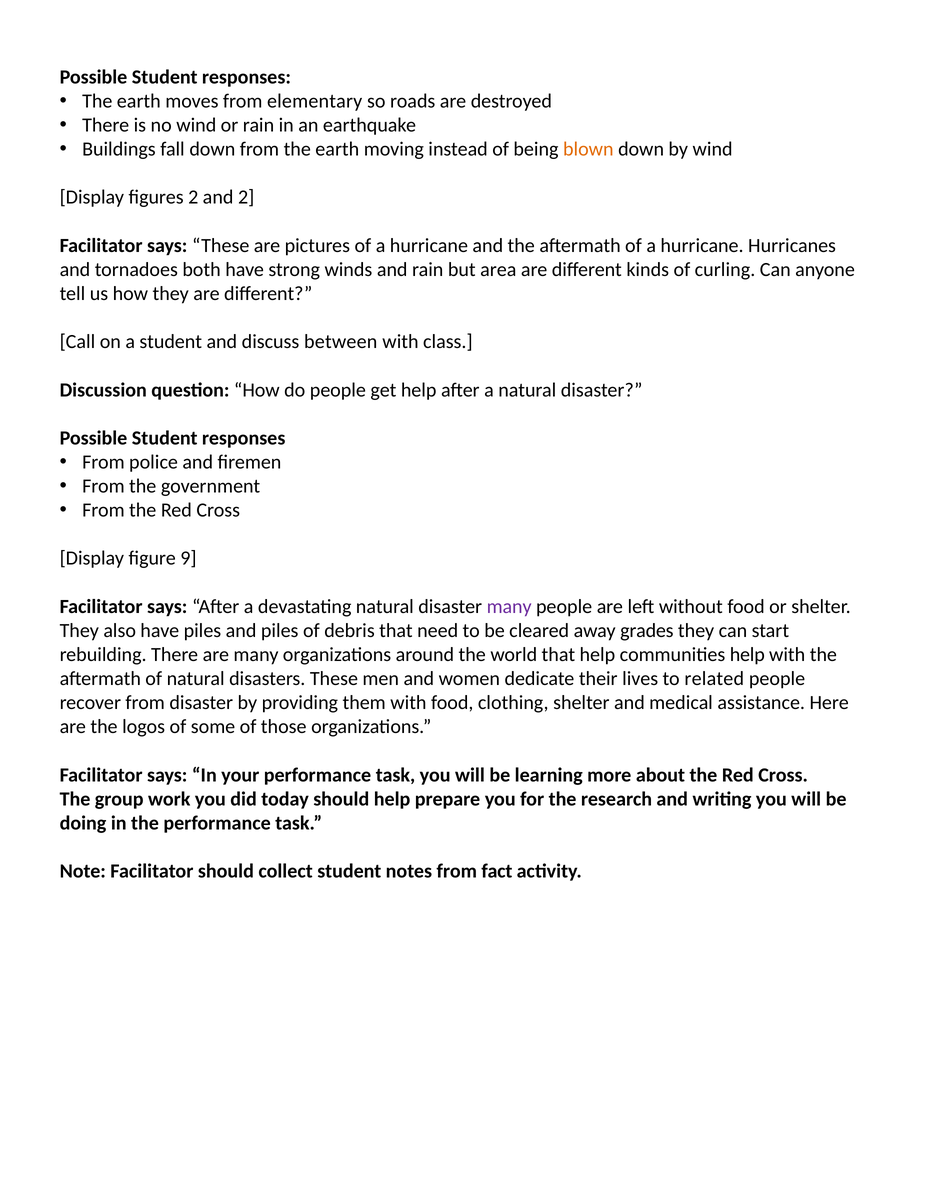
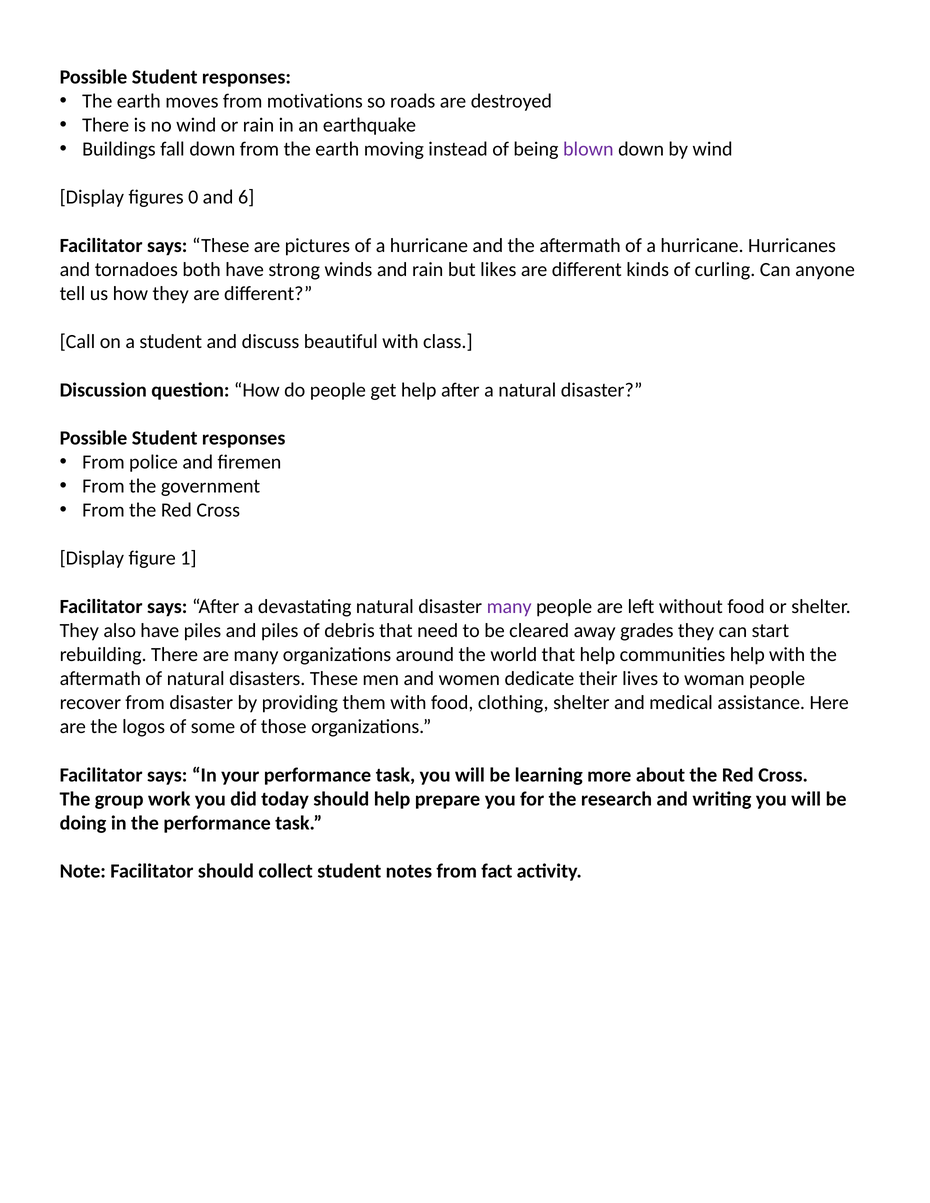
elementary: elementary -> motivations (315, 101)
blown colour: orange -> purple (588, 149)
figures 2: 2 -> 0 (193, 197)
and 2: 2 -> 6 (246, 197)
area: area -> likes (498, 270)
between: between -> beautiful (341, 342)
9: 9 -> 1 (188, 559)
related: related -> woman (714, 679)
